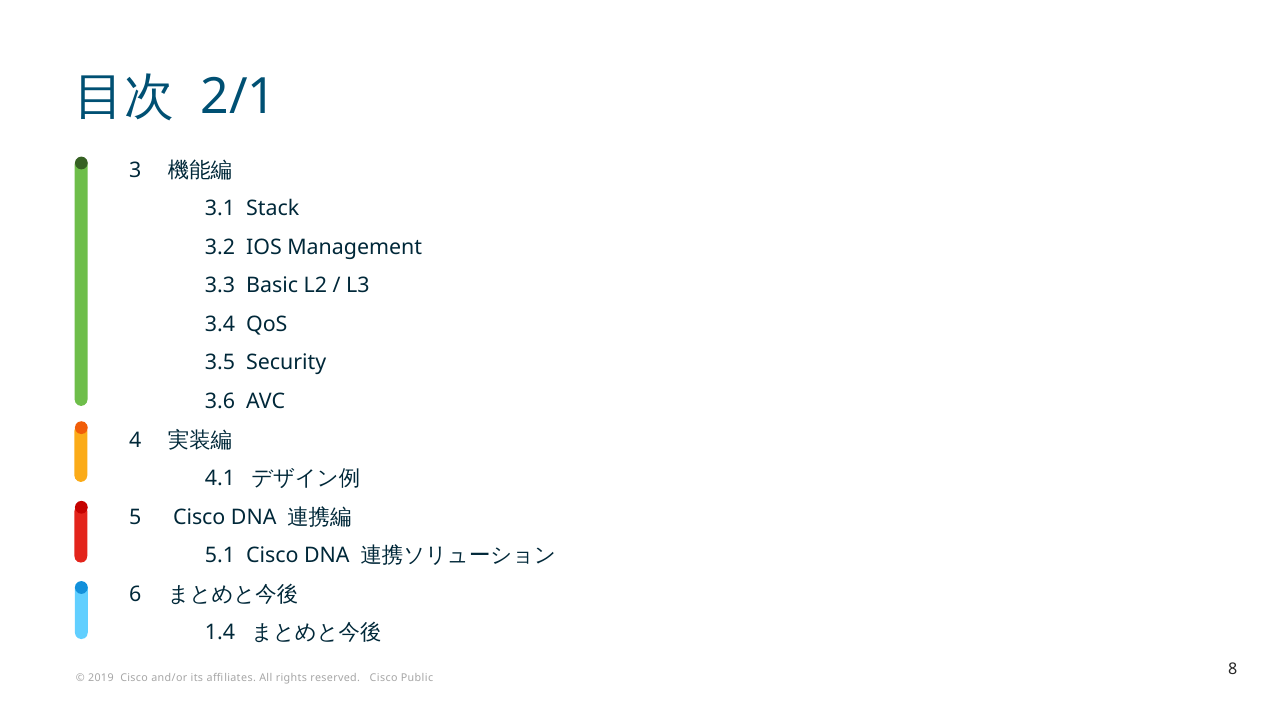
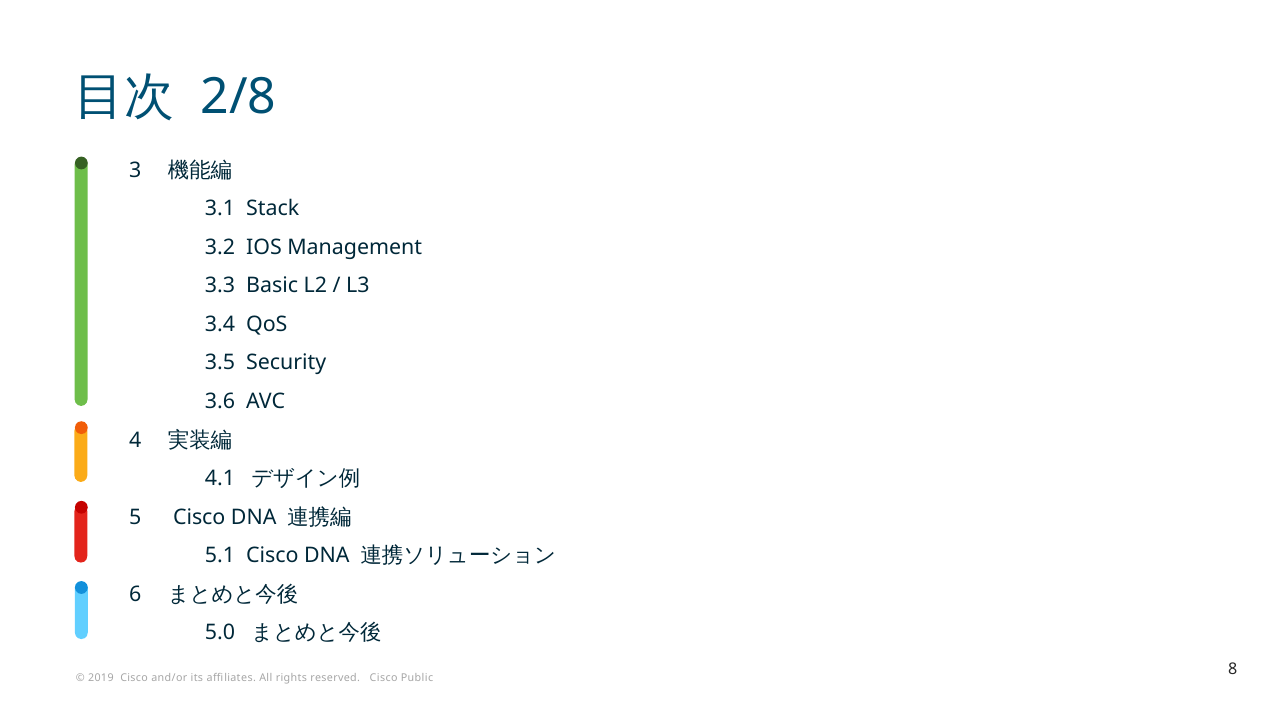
2/1: 2/1 -> 2/8 (239, 97)
1.4: 1.4 -> 5.0 (220, 633)
